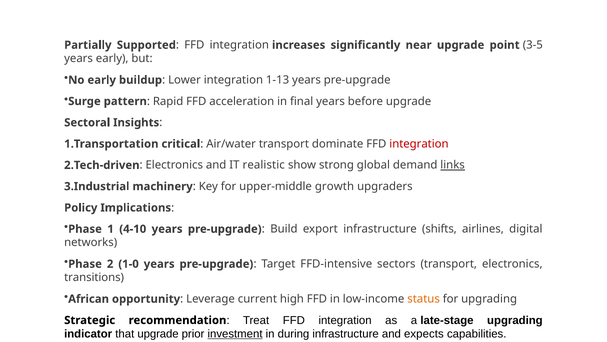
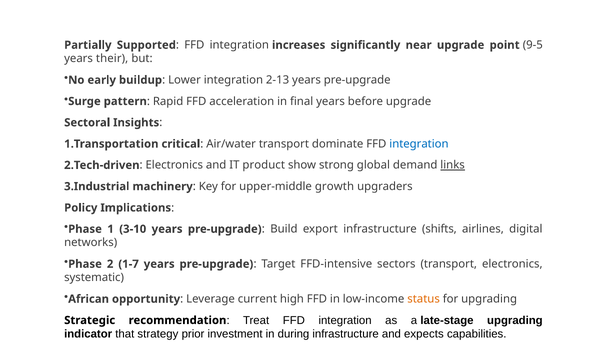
3-5: 3-5 -> 9-5 (533, 45)
years early: early -> their (112, 59)
1-13: 1-13 -> 2-13 (278, 80)
integration colour: red -> blue (419, 144)
realistic: realistic -> product (264, 165)
4-10: 4-10 -> 3-10 (133, 229)
1-0: 1-0 -> 1-7 (129, 264)
transitions: transitions -> systematic (94, 277)
that upgrade: upgrade -> strategy (158, 333)
investment underline: present -> none (235, 333)
